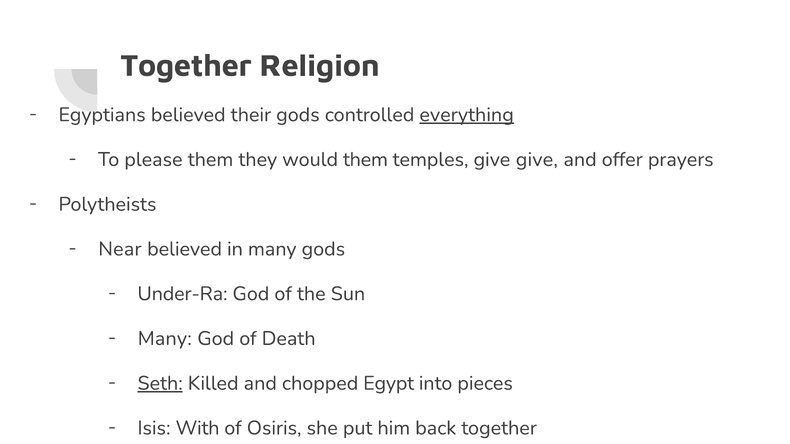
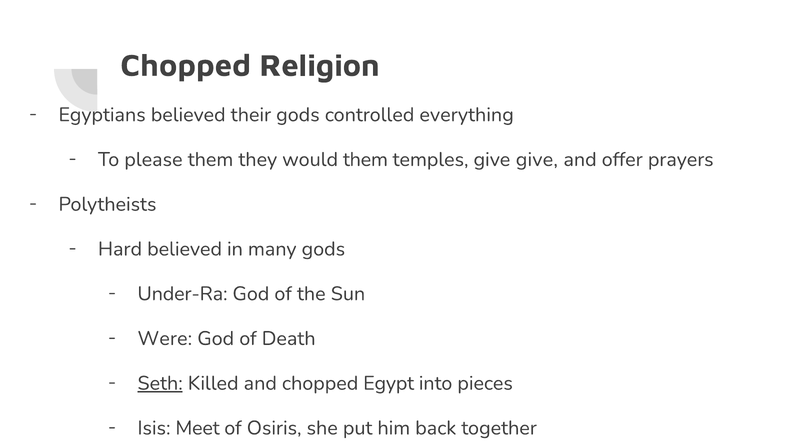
Together: Together -> Chopped (186, 66)
everything underline: present -> none (467, 115)
Near: Near -> Hard (120, 249)
Many: Many -> Were (165, 339)
With: With -> Meet (197, 428)
